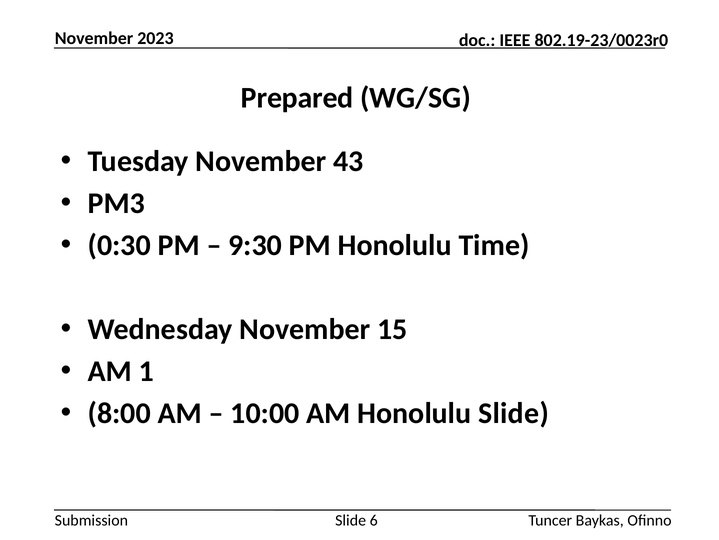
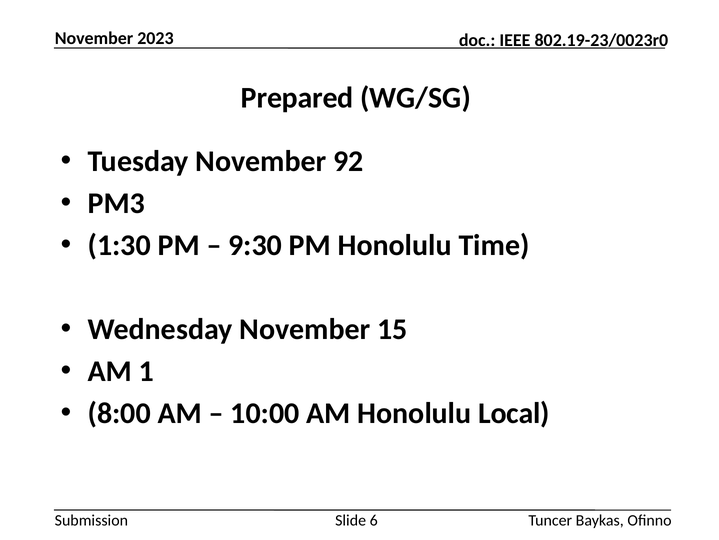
43: 43 -> 92 (348, 161)
0:30: 0:30 -> 1:30 (119, 245)
Honolulu Slide: Slide -> Local (514, 413)
